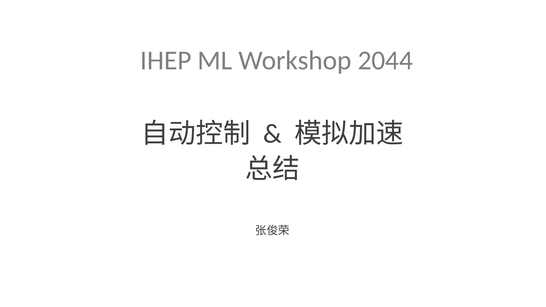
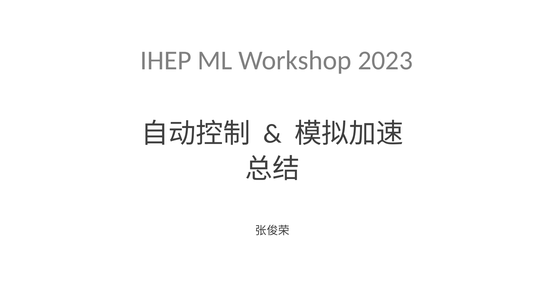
2044: 2044 -> 2023 (385, 61)
